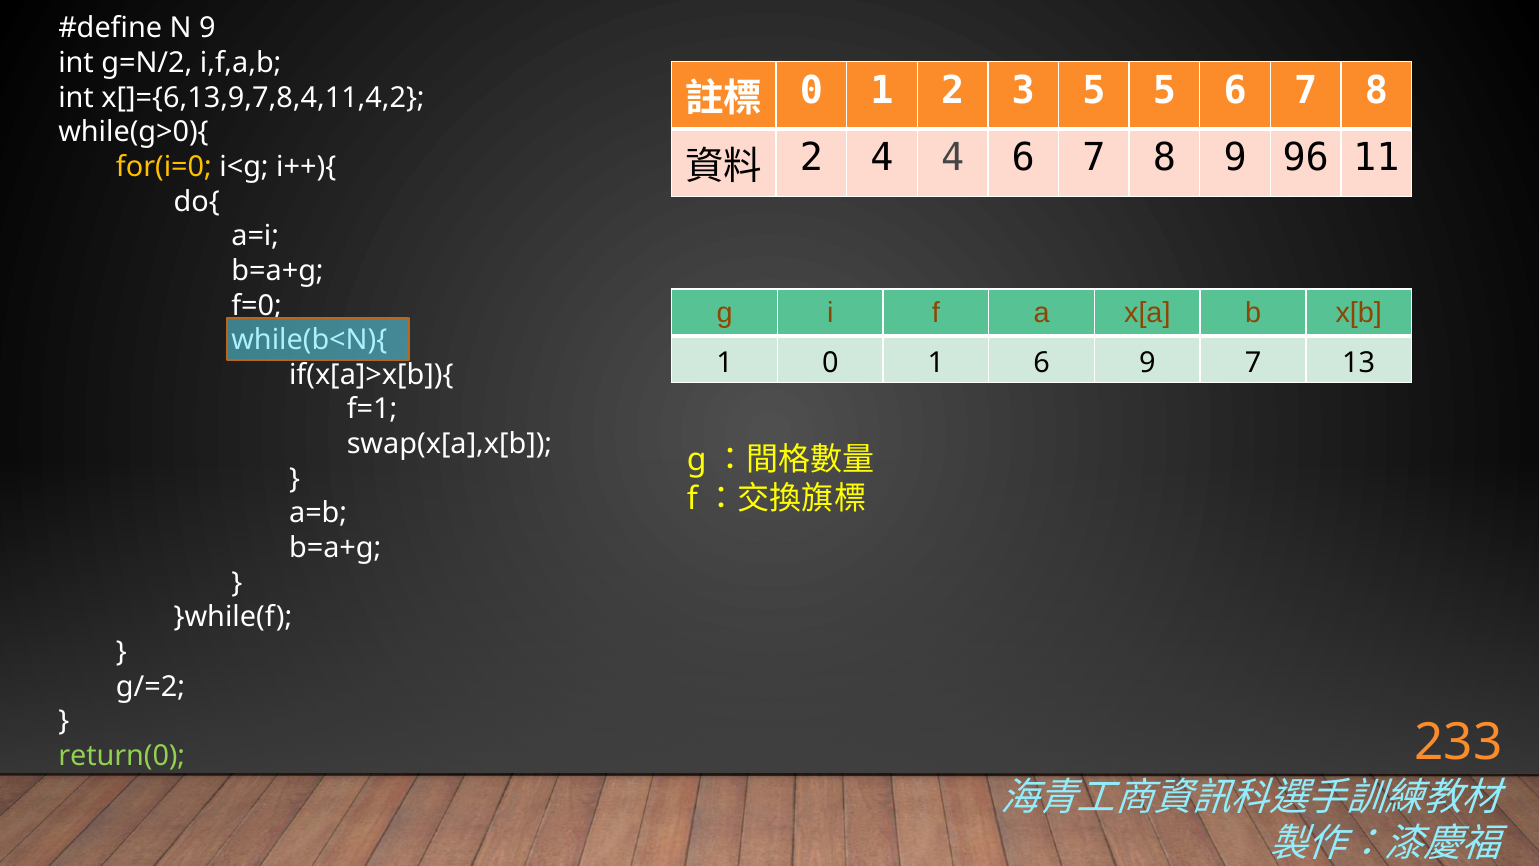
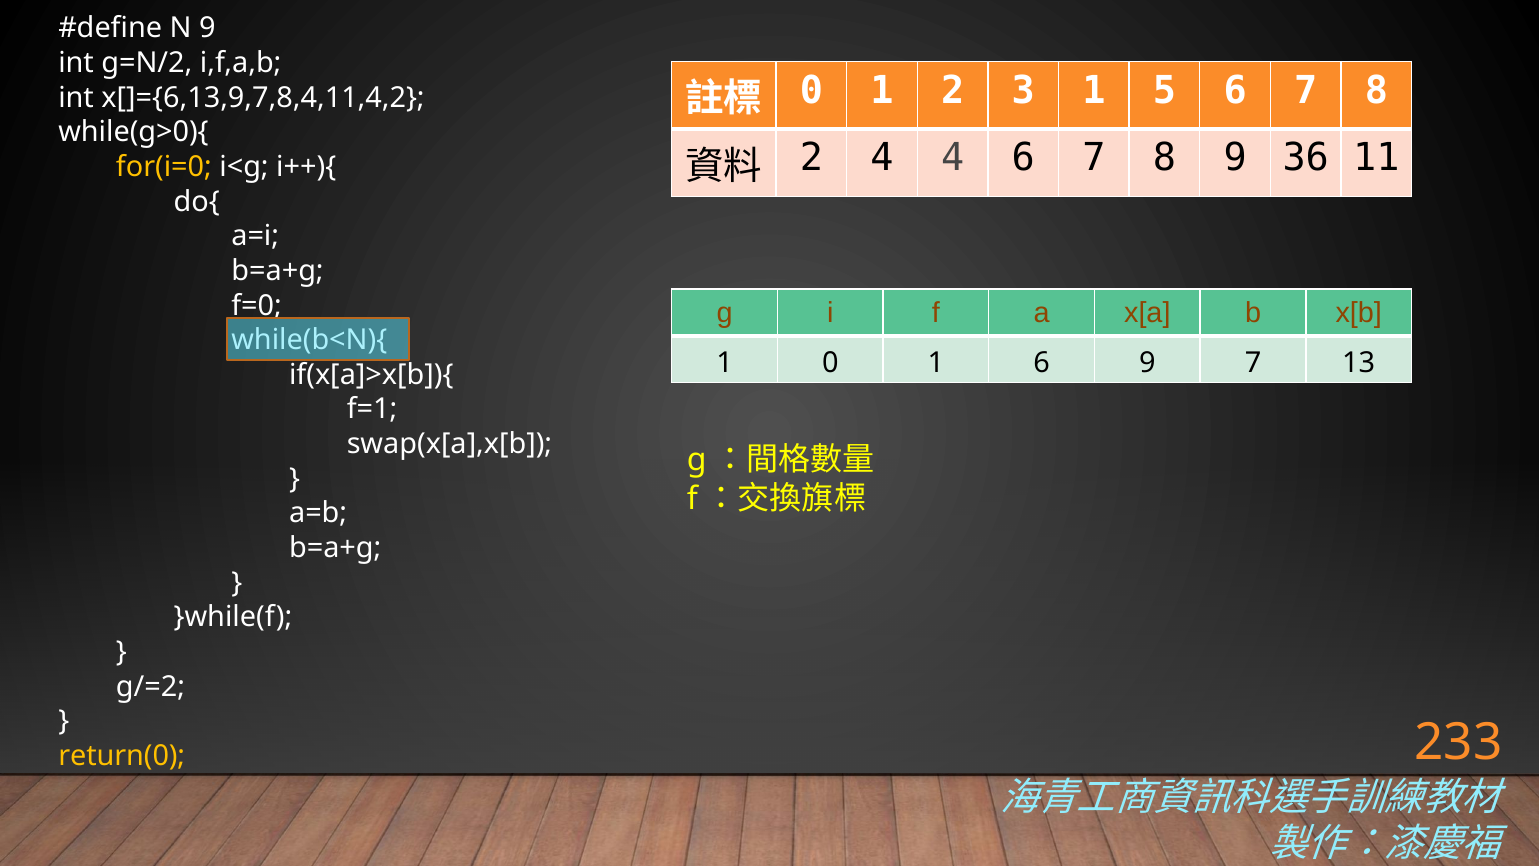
3 5: 5 -> 1 (1094, 90)
96: 96 -> 36 (1306, 158)
return(0 colour: light green -> yellow (122, 756)
